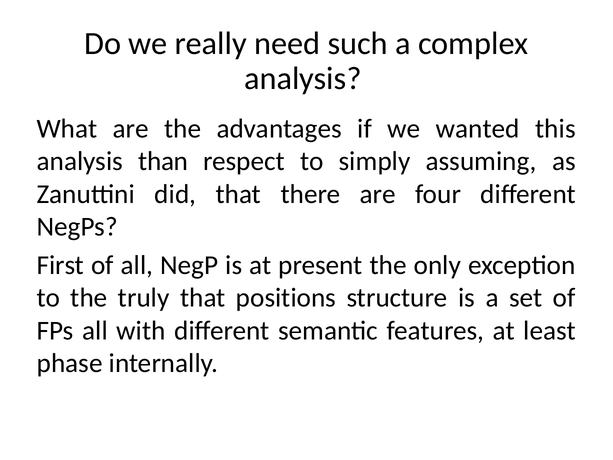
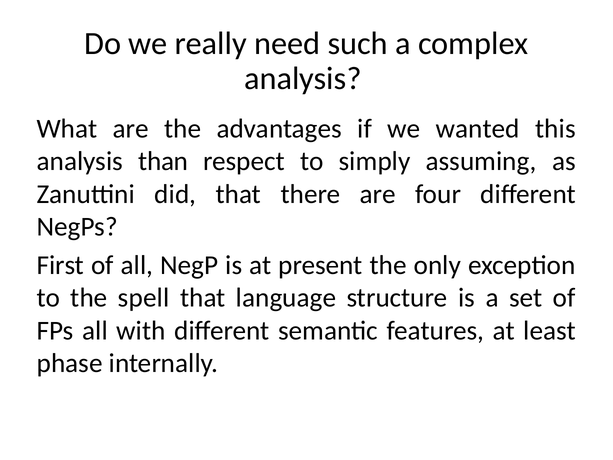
truly: truly -> spell (144, 298)
positions: positions -> language (286, 298)
